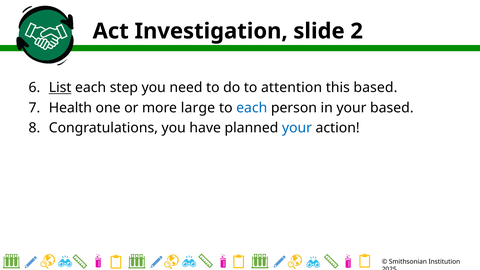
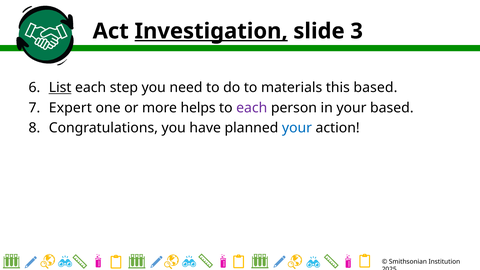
Investigation underline: none -> present (211, 31)
2: 2 -> 3 (357, 31)
attention: attention -> materials (292, 88)
Health: Health -> Expert (70, 108)
large: large -> helps (198, 108)
each colour: blue -> purple (252, 108)
